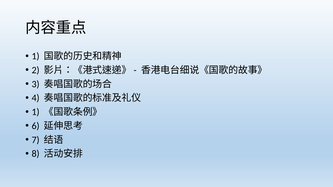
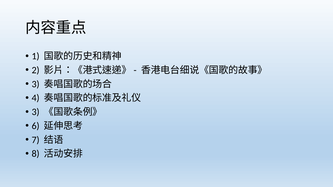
1: 1 -> 3 (36, 112)
